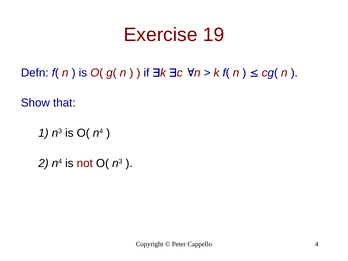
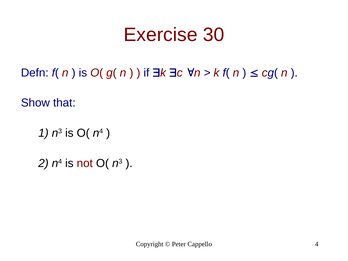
19: 19 -> 30 (214, 35)
